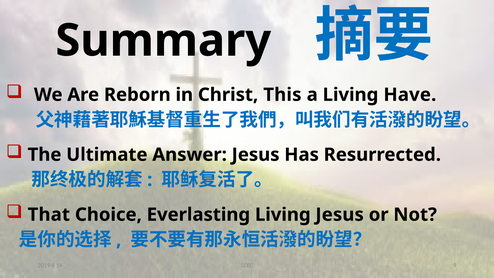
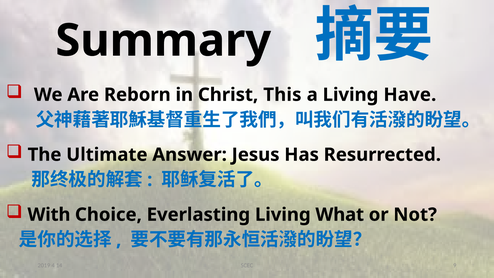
That: That -> With (49, 215)
Living Jesus: Jesus -> What (340, 215)
